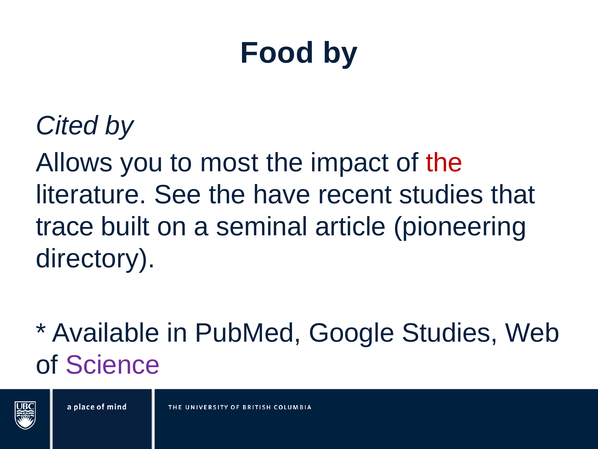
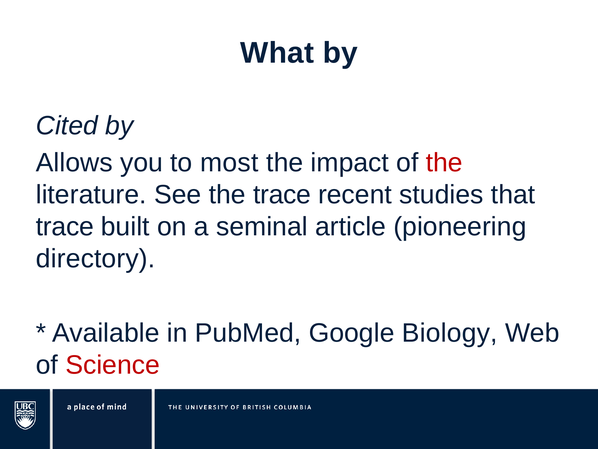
Food: Food -> What (277, 53)
the have: have -> trace (282, 195)
Google Studies: Studies -> Biology (450, 333)
Science colour: purple -> red (113, 365)
